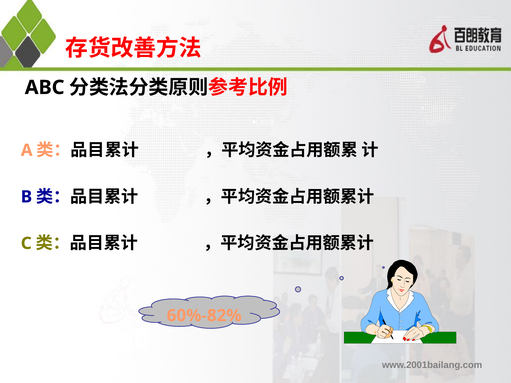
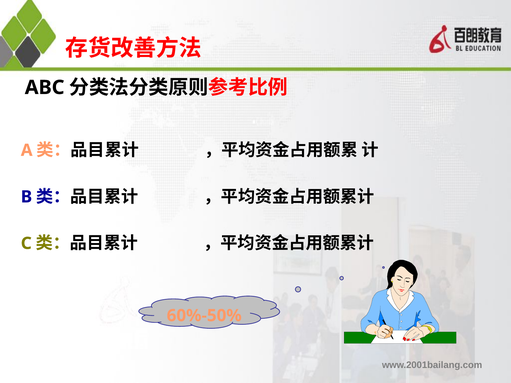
60%-82%: 60%-82% -> 60%-50% (204, 316)
